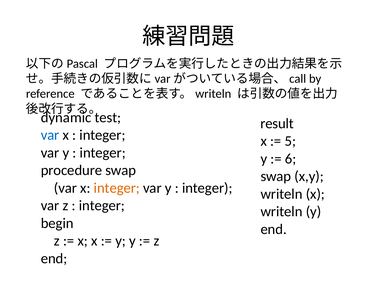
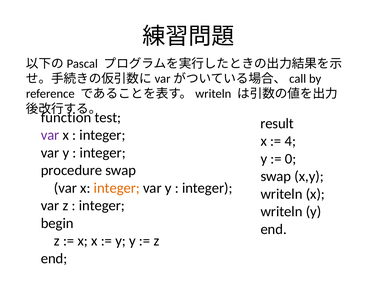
dynamic: dynamic -> function (66, 117)
var colour: blue -> purple (50, 135)
5: 5 -> 4 (290, 141)
6: 6 -> 0 (291, 159)
